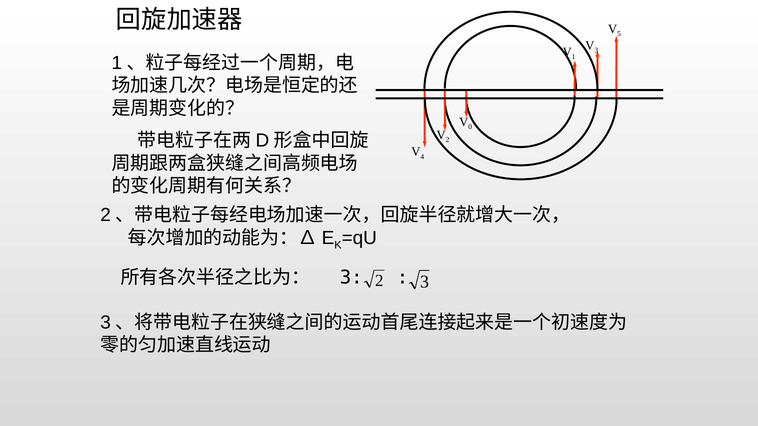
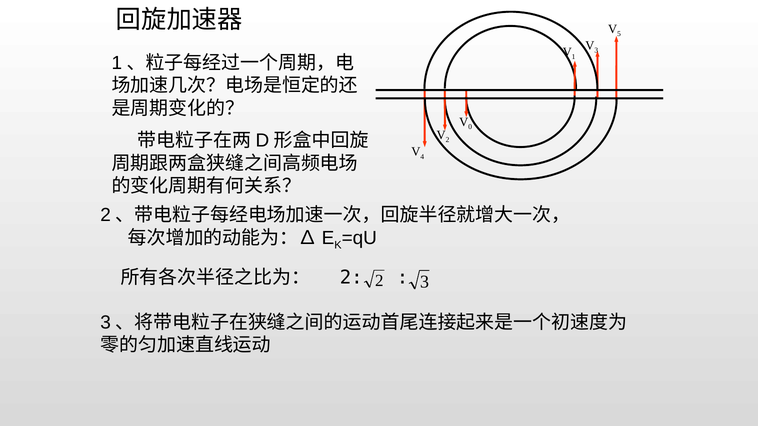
3: 3 -> 2 (351, 278)
